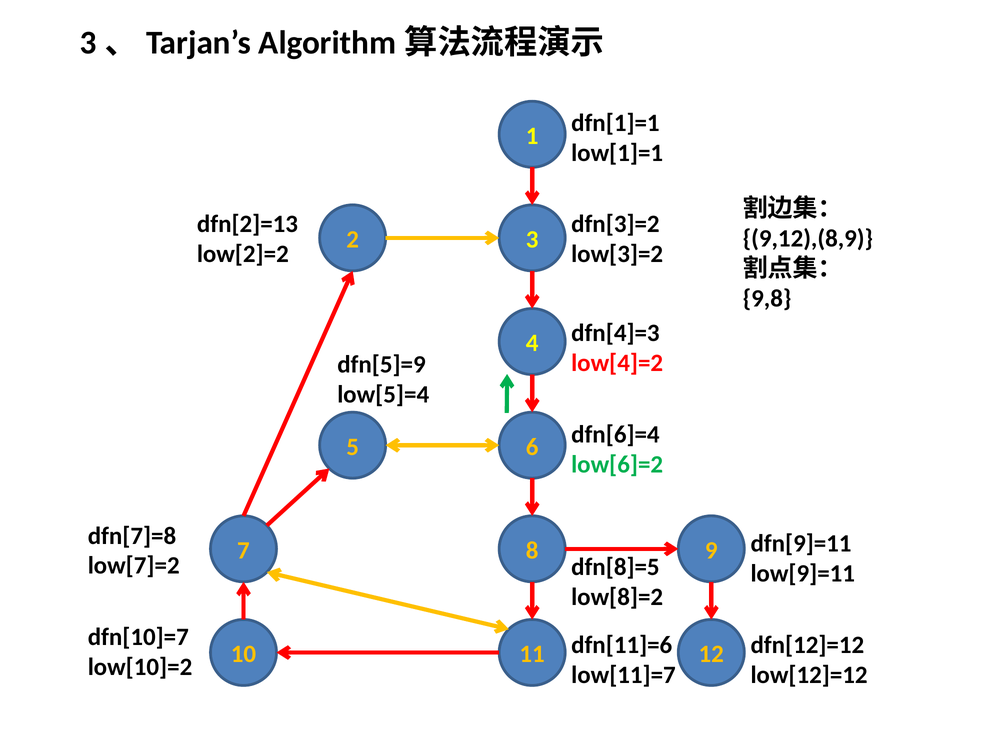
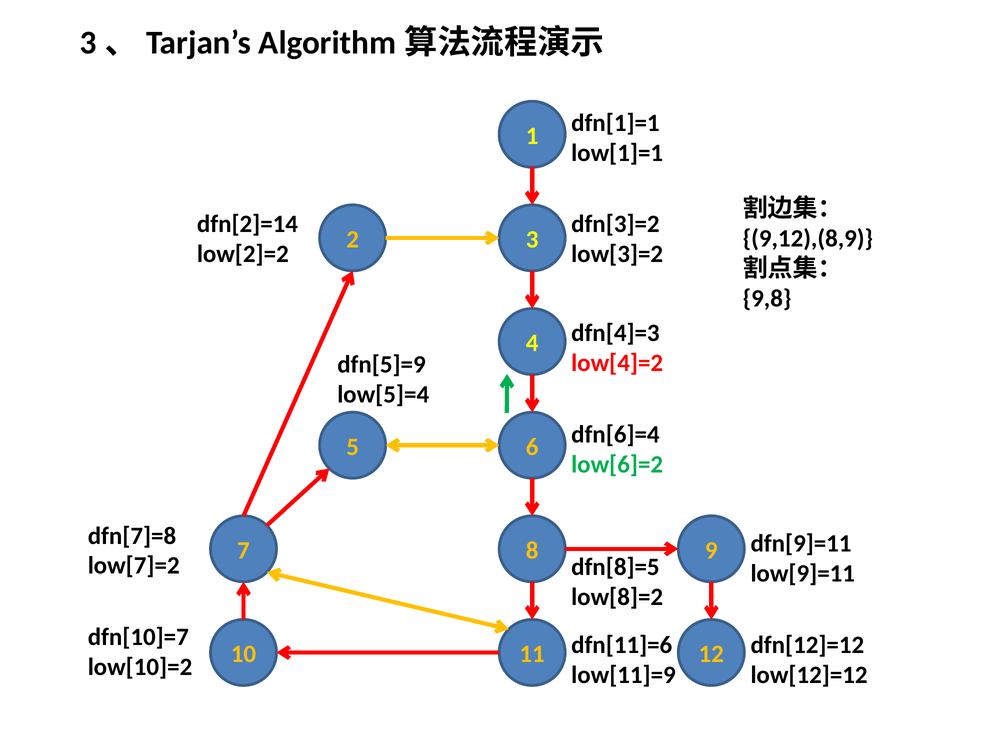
dfn[2]=13: dfn[2]=13 -> dfn[2]=14 (247, 224)
low[11]=7: low[11]=7 -> low[11]=9 (623, 675)
